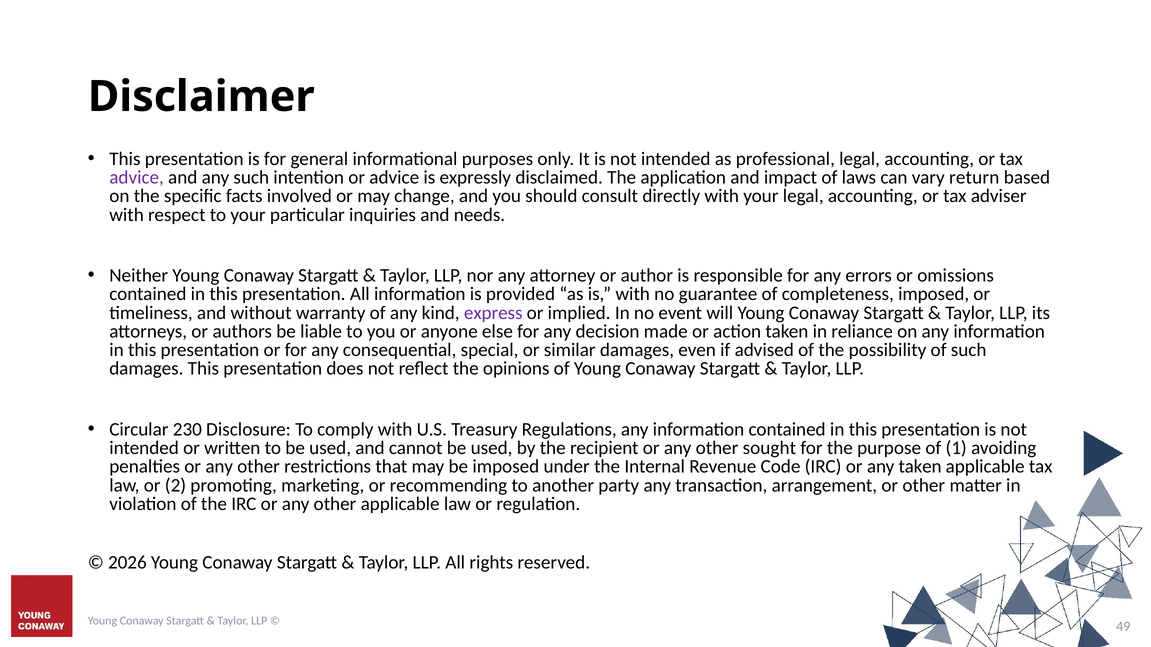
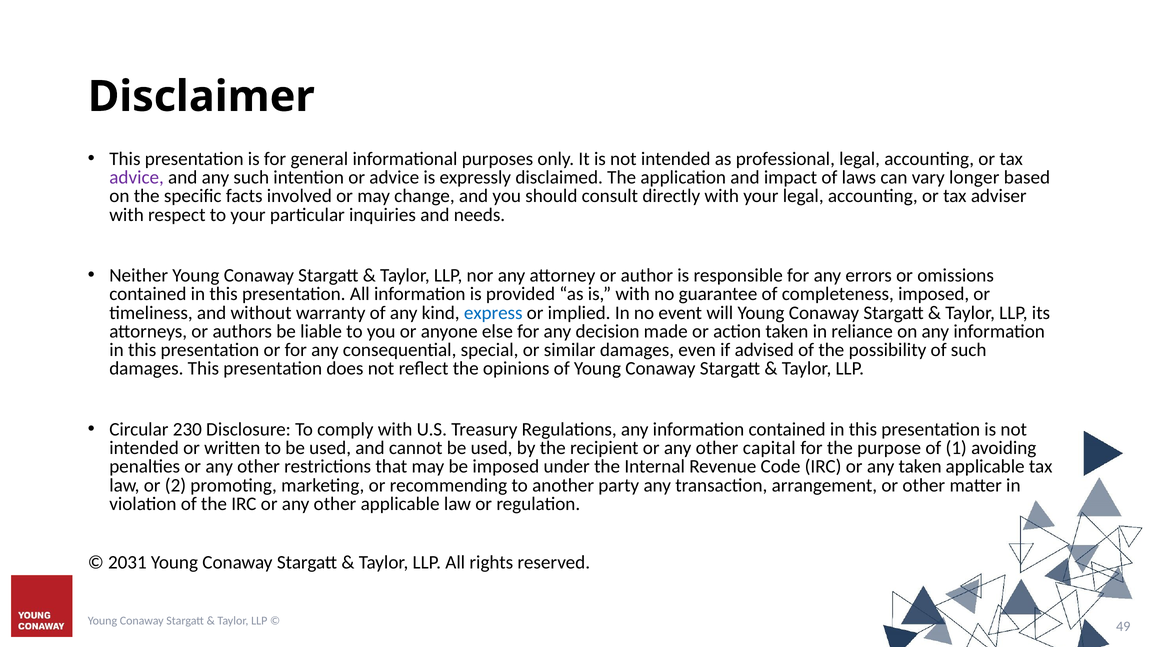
return: return -> longer (974, 178)
express colour: purple -> blue (493, 313)
sought: sought -> capital (769, 448)
2026: 2026 -> 2031 (127, 563)
